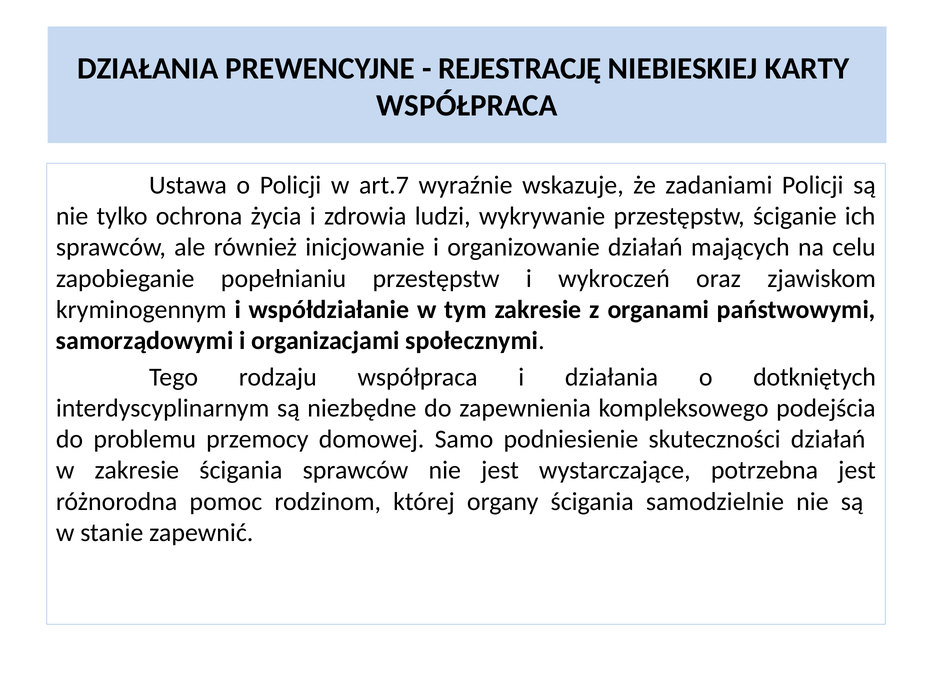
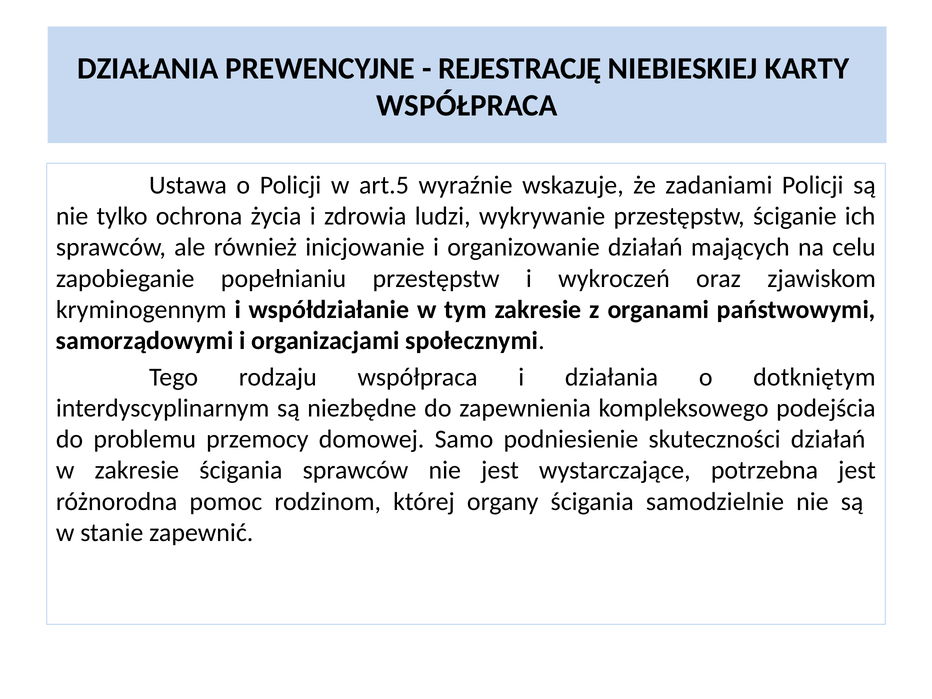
art.7: art.7 -> art.5 (384, 185)
dotkniętych: dotkniętych -> dotkniętym (814, 377)
